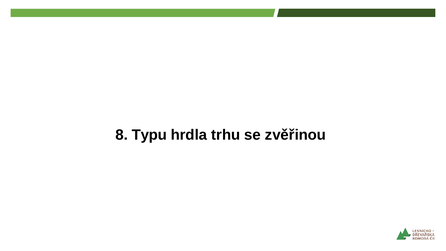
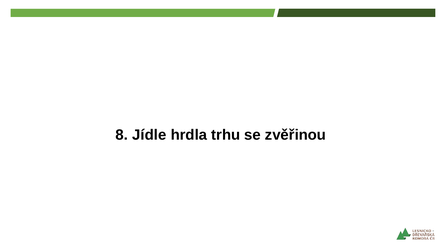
Typu: Typu -> Jídle (149, 135)
